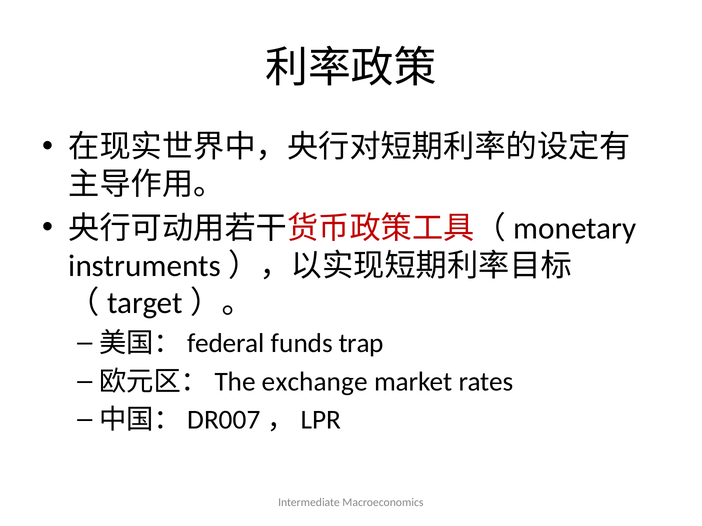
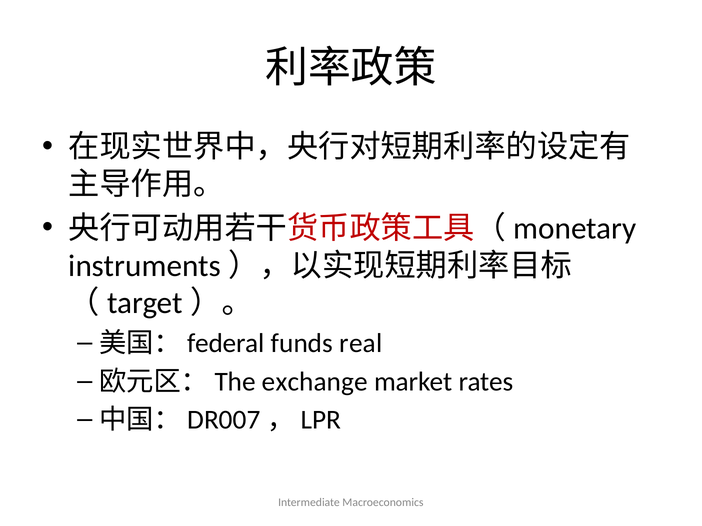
trap: trap -> real (361, 344)
